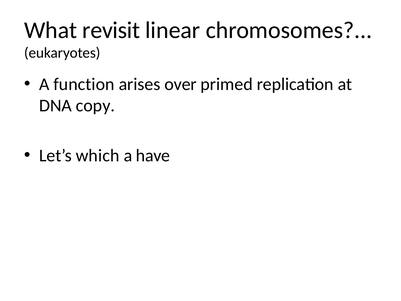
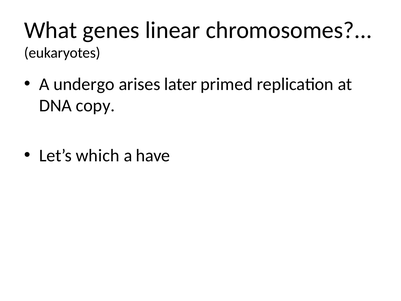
revisit: revisit -> genes (111, 30)
function: function -> undergo (84, 84)
over: over -> later (181, 84)
